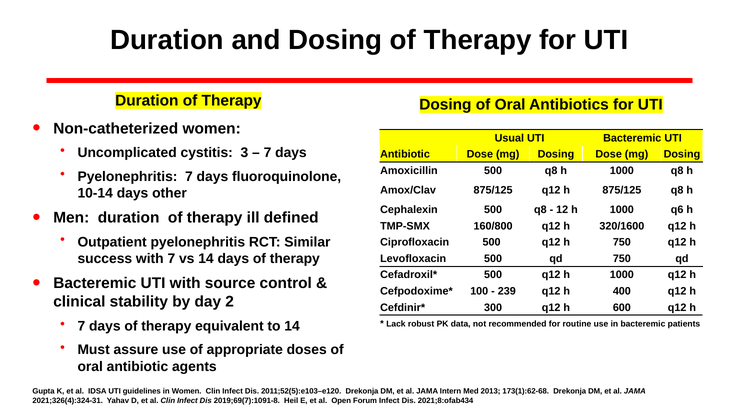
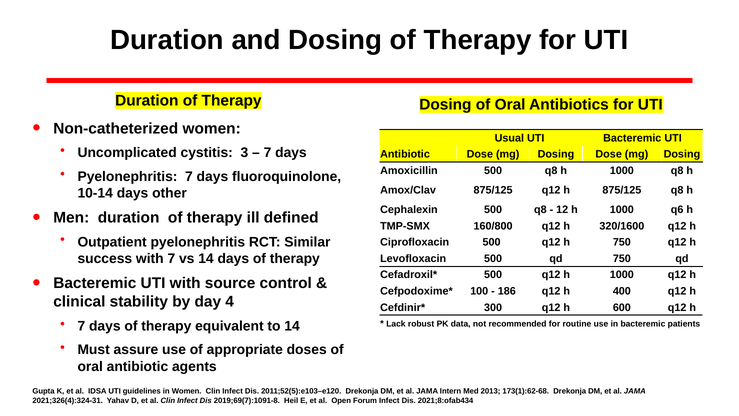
239: 239 -> 186 (507, 291)
2: 2 -> 4 (230, 302)
